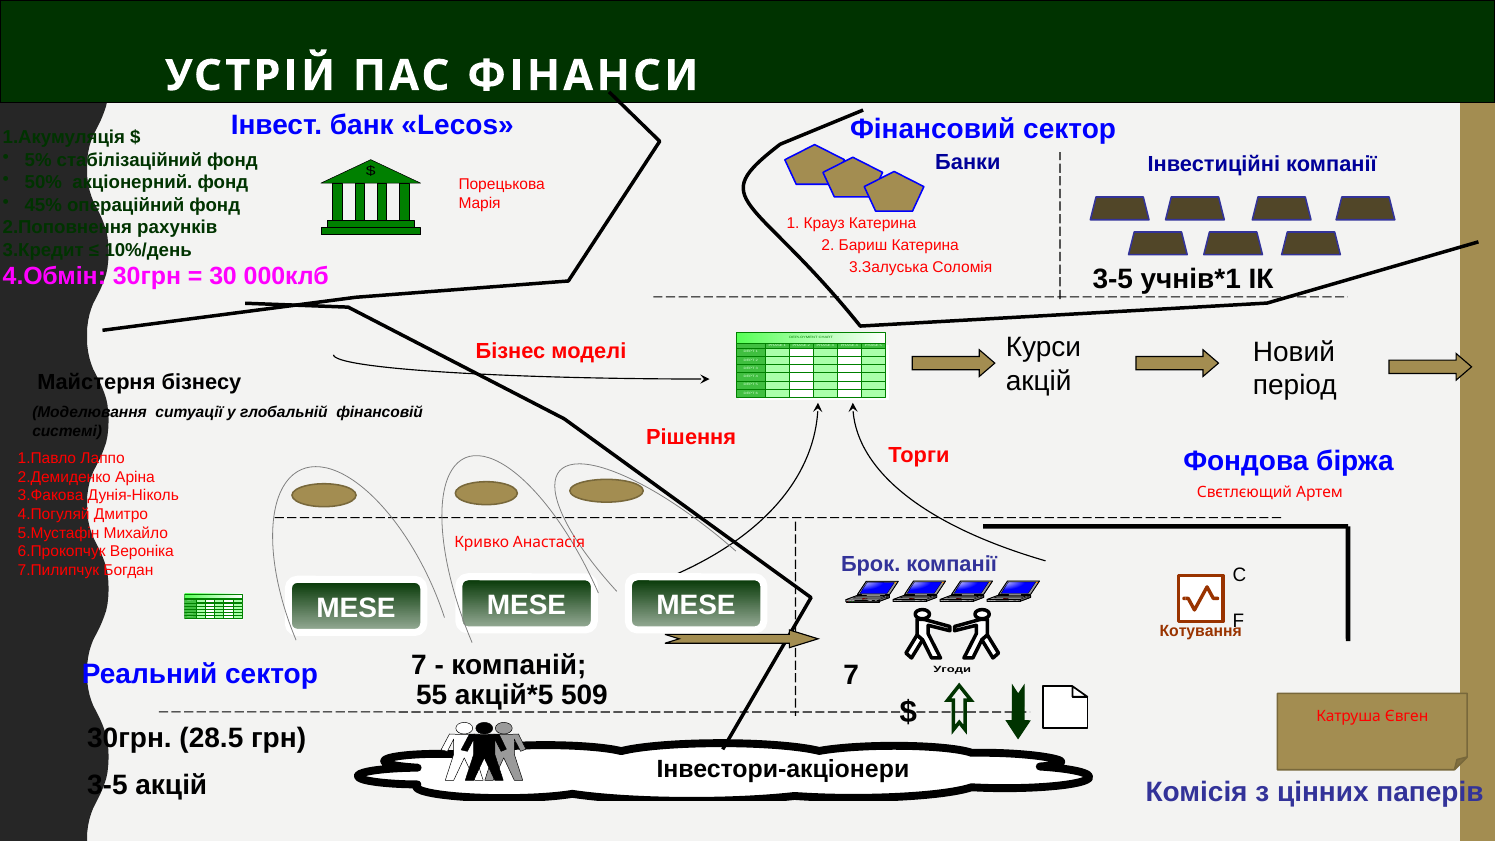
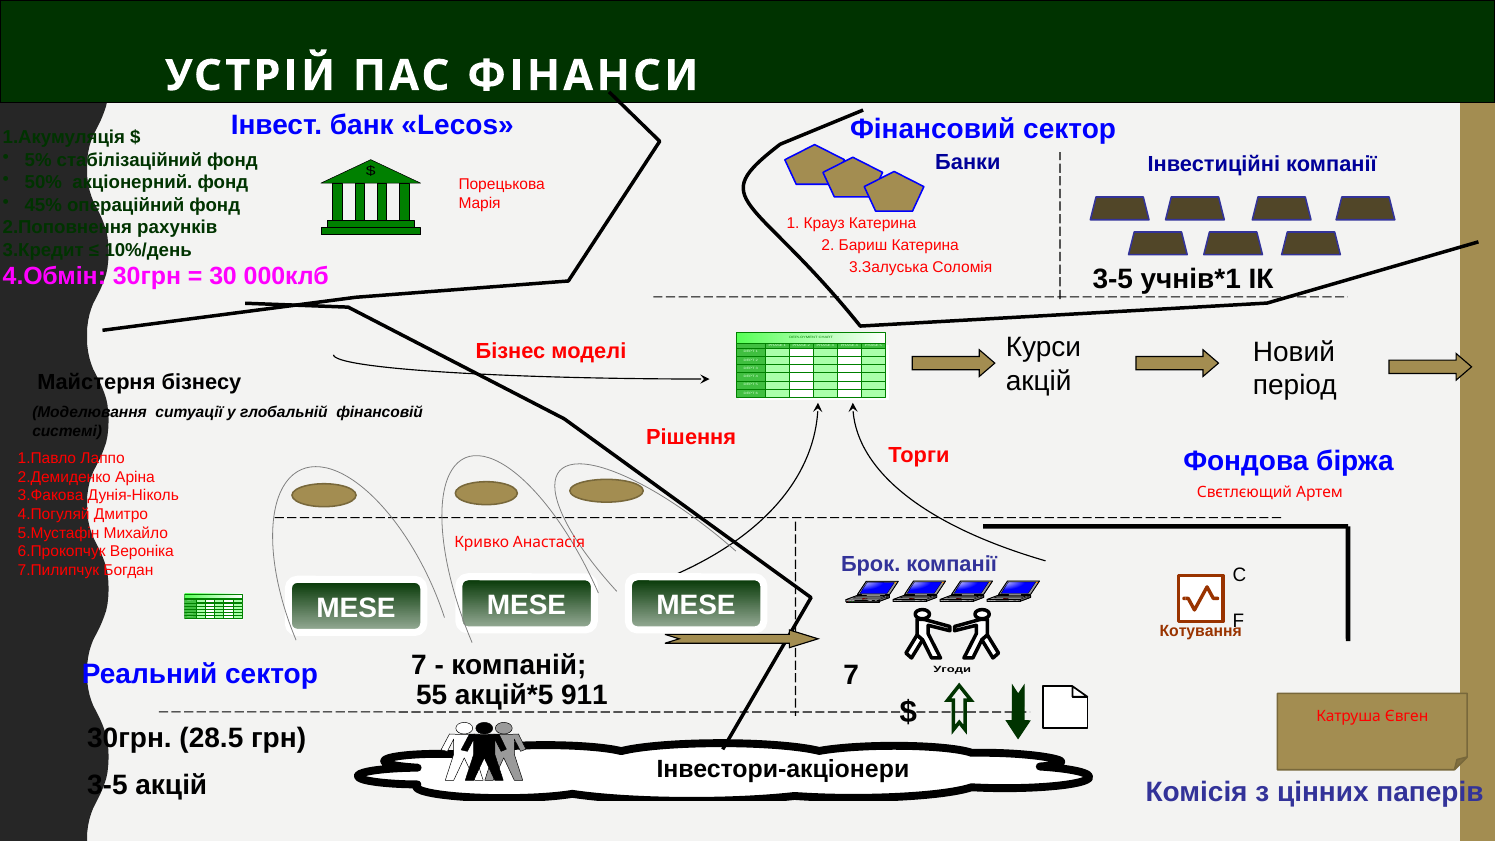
509: 509 -> 911 (584, 695)
